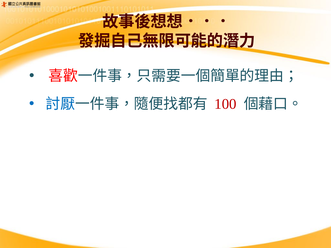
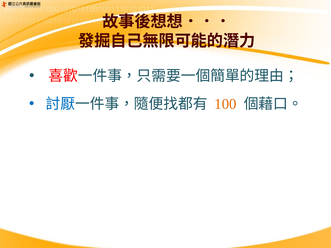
100 colour: red -> orange (226, 104)
